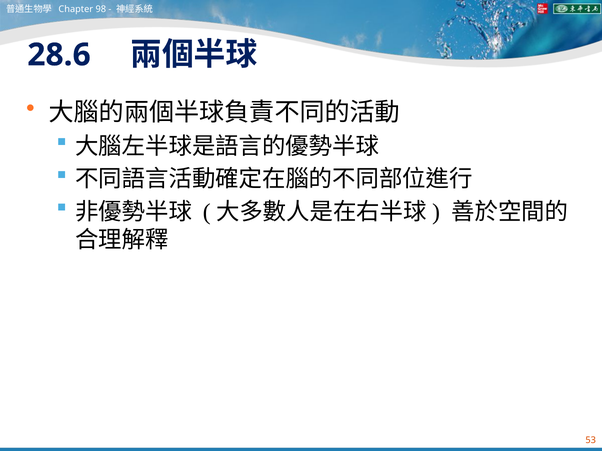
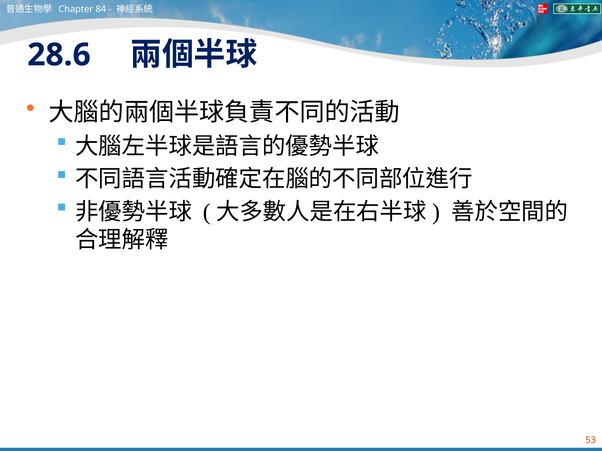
98: 98 -> 84 (101, 9)
